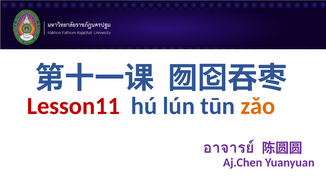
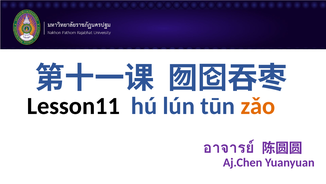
Lesson11 colour: red -> black (73, 106)
